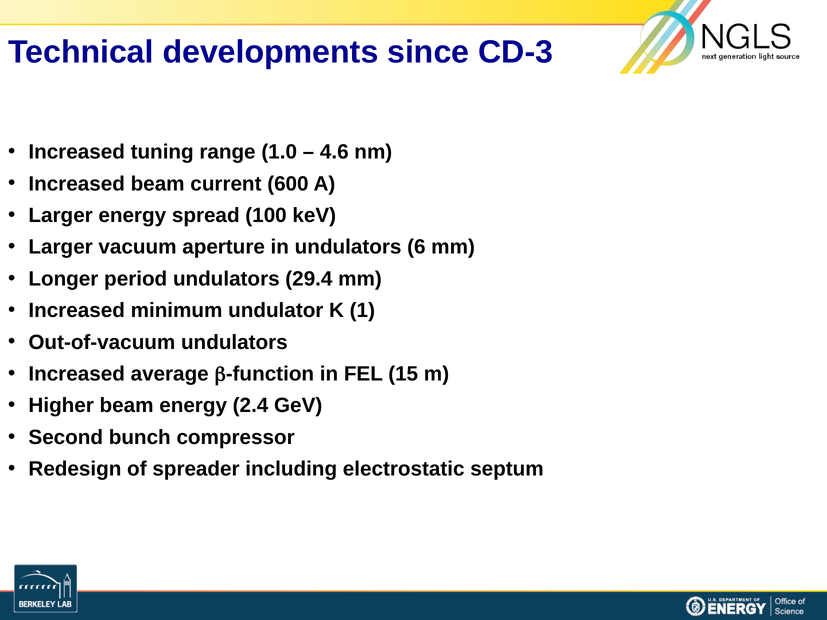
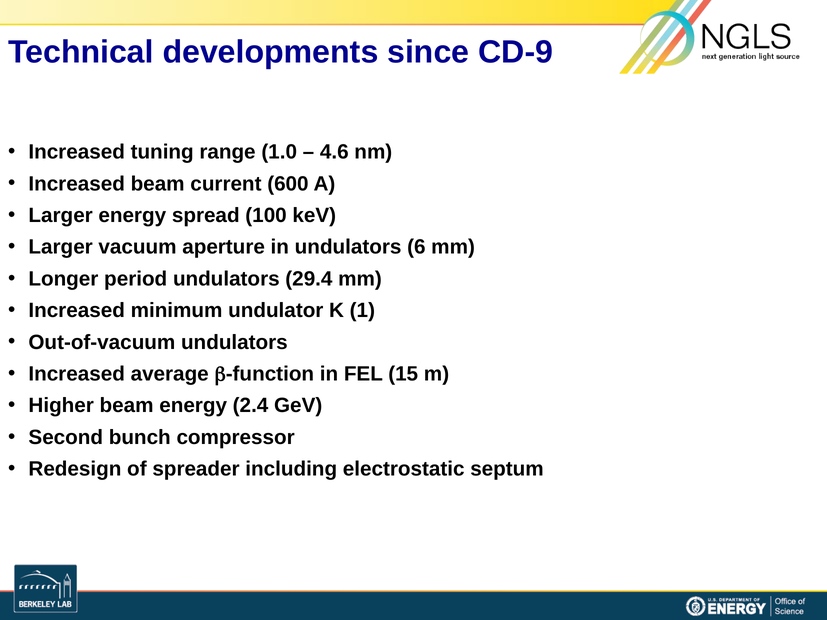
CD-3: CD-3 -> CD-9 (516, 52)
